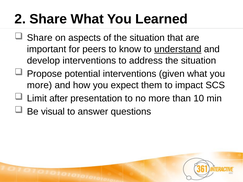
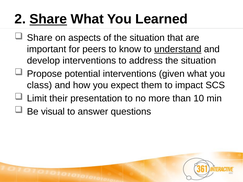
Share underline: none -> present (48, 19)
more: more -> class (39, 85)
after: after -> their (59, 98)
